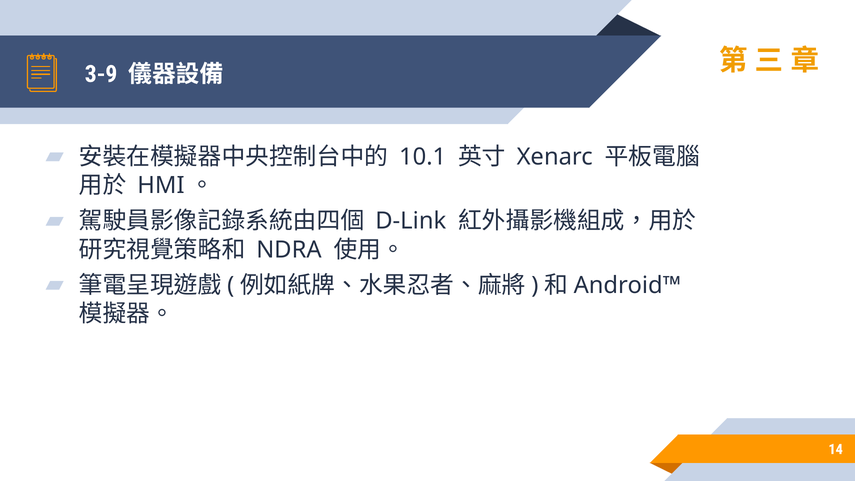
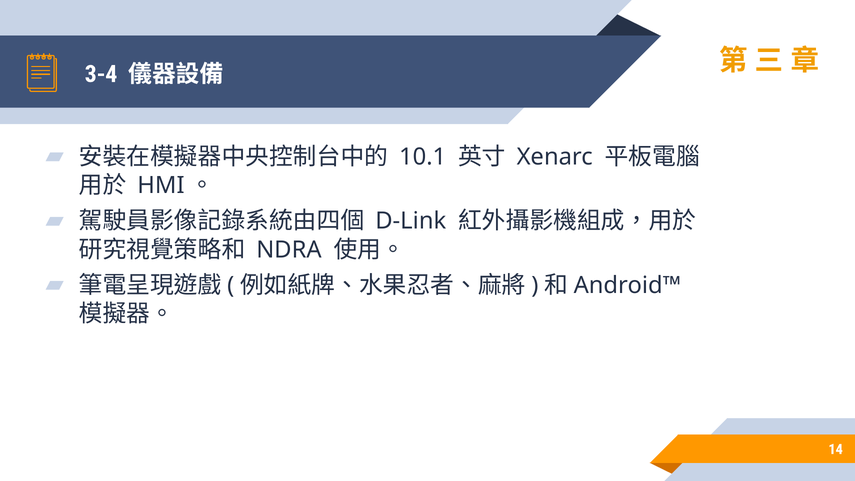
3-9: 3-9 -> 3-4 (101, 74)
